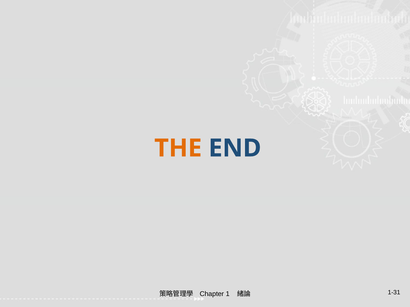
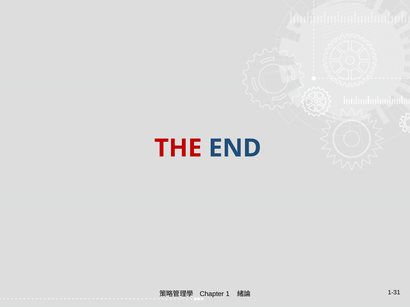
THE colour: orange -> red (178, 148)
